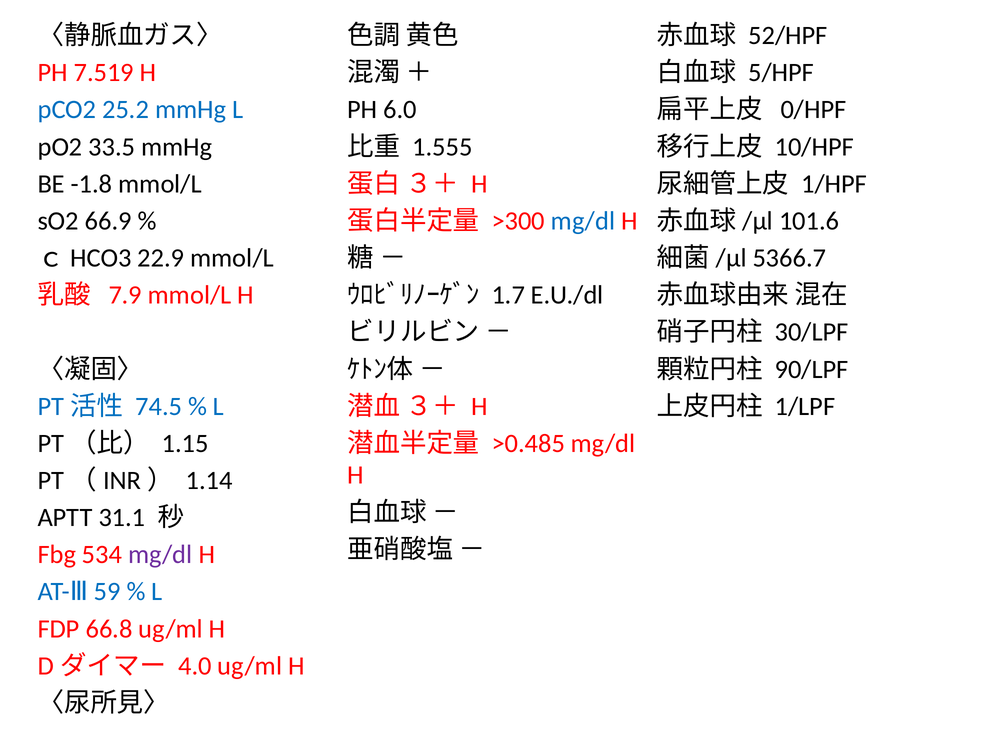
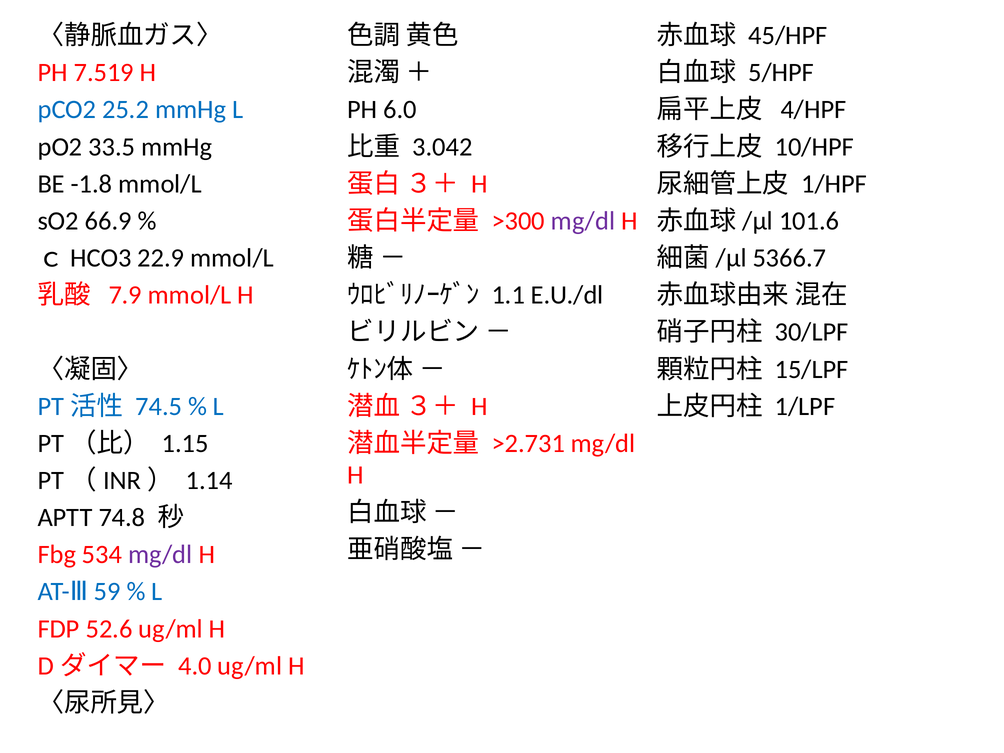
52/HPF: 52/HPF -> 45/HPF (788, 36)
0/HPF: 0/HPF -> 4/HPF (813, 110)
1.555: 1.555 -> 3.042 (442, 147)
mg/dl colour: blue -> purple (583, 221)
1.7: 1.7 -> 1.1 (508, 295)
90/LPF: 90/LPF -> 15/LPF (812, 369)
>0.485: >0.485 -> >2.731 (528, 443)
31.1: 31.1 -> 74.8 (122, 518)
66.8: 66.8 -> 52.6 (109, 629)
